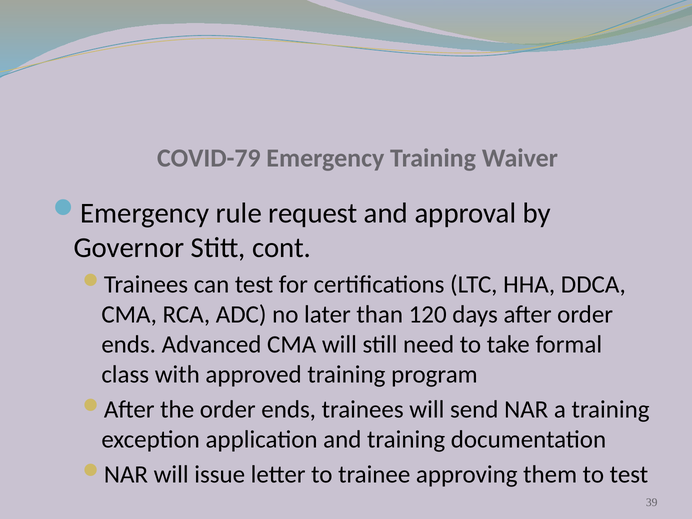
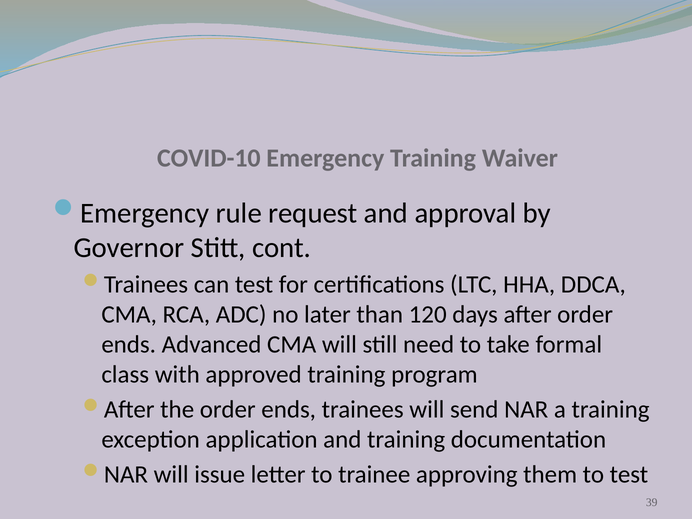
COVID-79: COVID-79 -> COVID-10 (209, 158)
